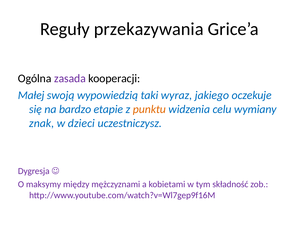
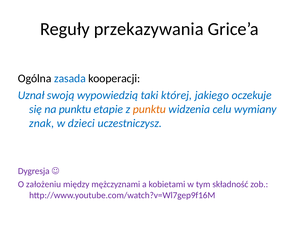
zasada colour: purple -> blue (70, 78)
Małej: Małej -> Uznał (31, 95)
wyraz: wyraz -> której (177, 95)
na bardzo: bardzo -> punktu (75, 109)
maksymy: maksymy -> założeniu (43, 184)
